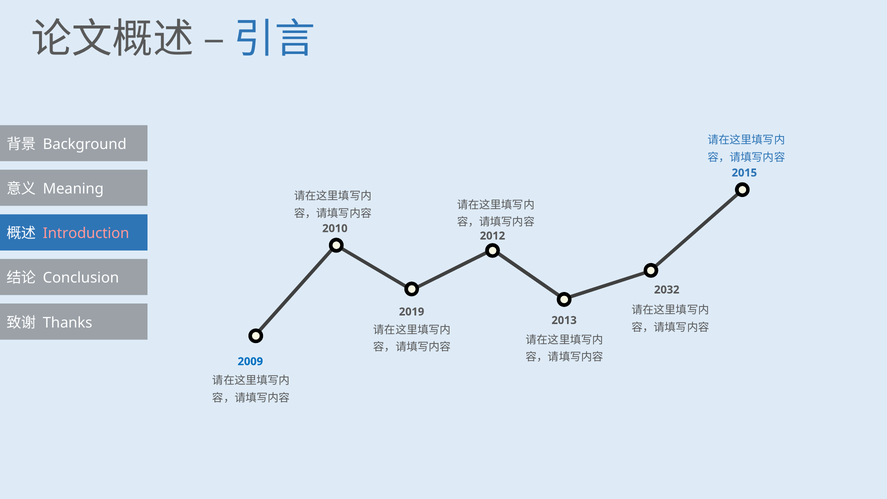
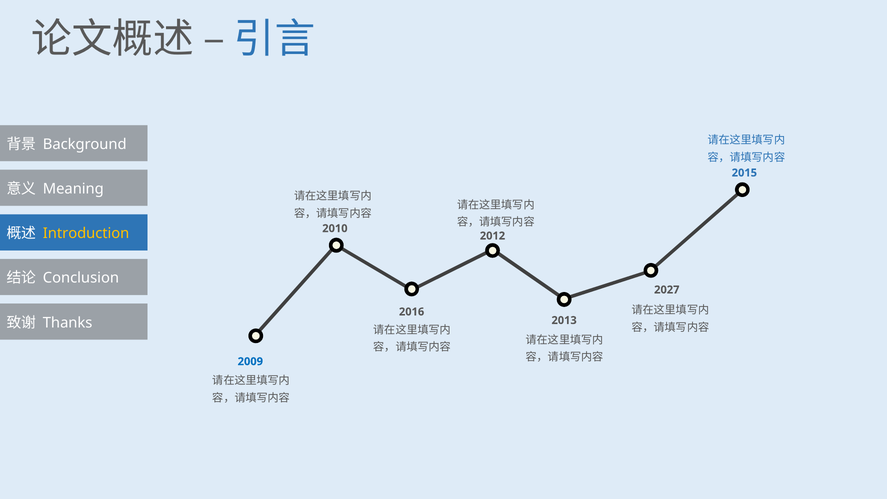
Introduction colour: pink -> yellow (86, 233)
2032: 2032 -> 2027 (667, 290)
2019: 2019 -> 2016 (412, 312)
